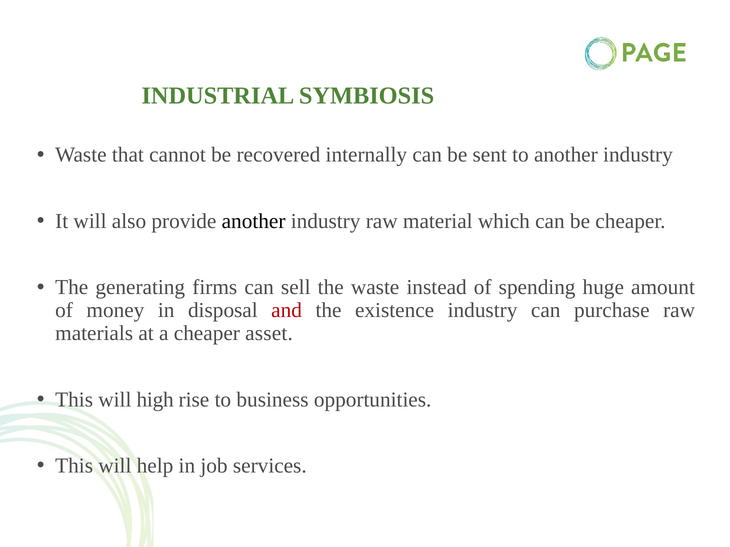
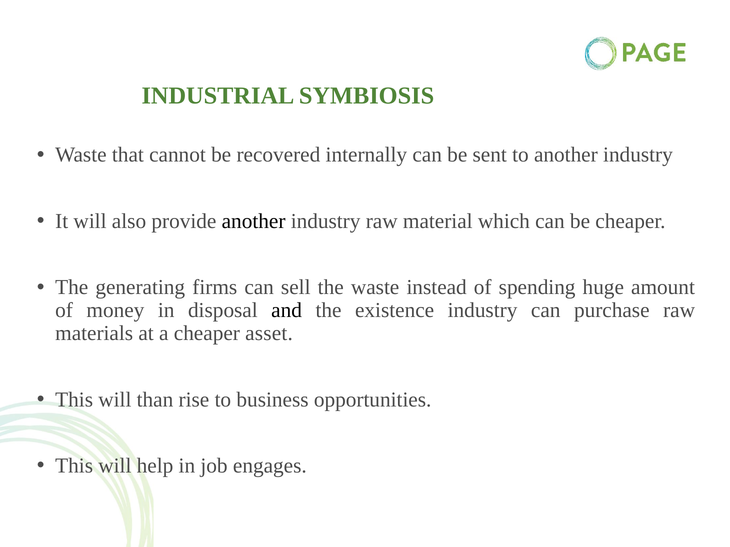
and colour: red -> black (287, 311)
high: high -> than (155, 400)
services: services -> engages (270, 466)
